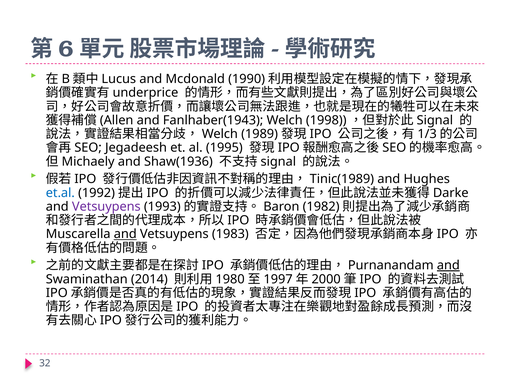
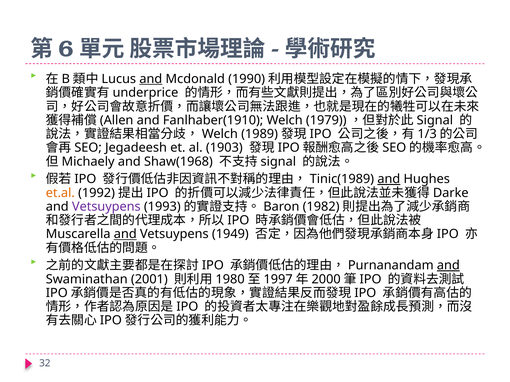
and underline: none -> present (151, 79)
Fanlhaber(1943: Fanlhaber(1943 -> Fanlhaber(1910 (213, 120)
1998: 1998 -> 1979 (326, 120)
1995: 1995 -> 1903 (224, 148)
Shaw(1936: Shaw(1936 -> Shaw(1968 (178, 162)
and underline: none -> present (389, 179)
et.al colour: blue -> orange (60, 193)
1983: 1983 -> 1949 (230, 234)
2014: 2014 -> 2001 (149, 280)
